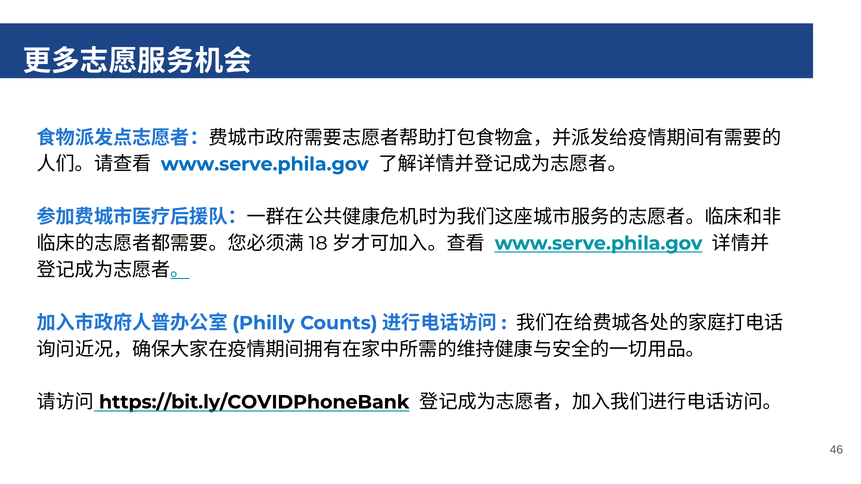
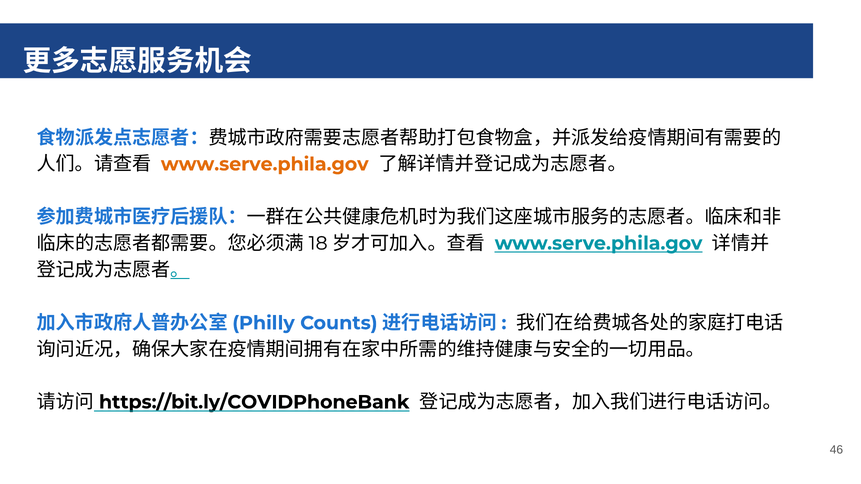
www.serve.phila.gov colour: blue -> orange (265, 164)
